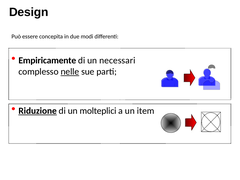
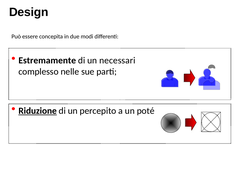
Empiricamente: Empiricamente -> Estremamente (47, 60)
nelle underline: present -> none (70, 72)
molteplici: molteplici -> percepito (98, 111)
item: item -> poté (146, 111)
